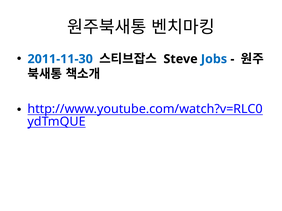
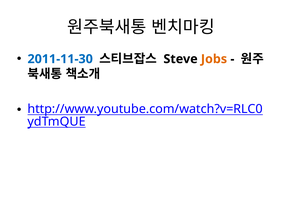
Jobs colour: blue -> orange (214, 59)
